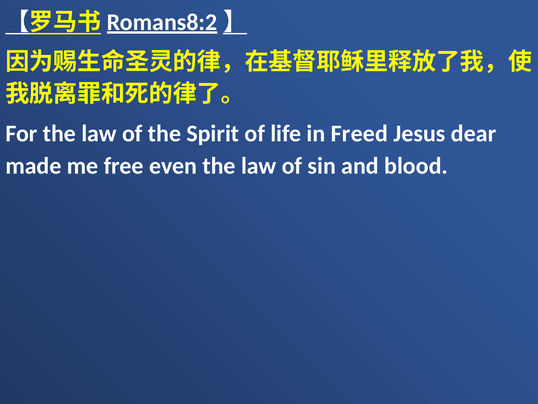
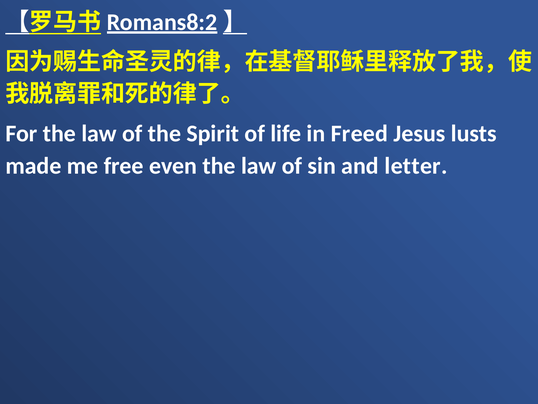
dear: dear -> lusts (474, 133)
blood: blood -> letter (416, 166)
